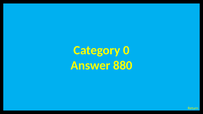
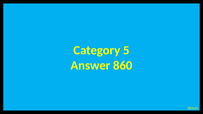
0: 0 -> 5 (126, 50)
880: 880 -> 860 (123, 66)
